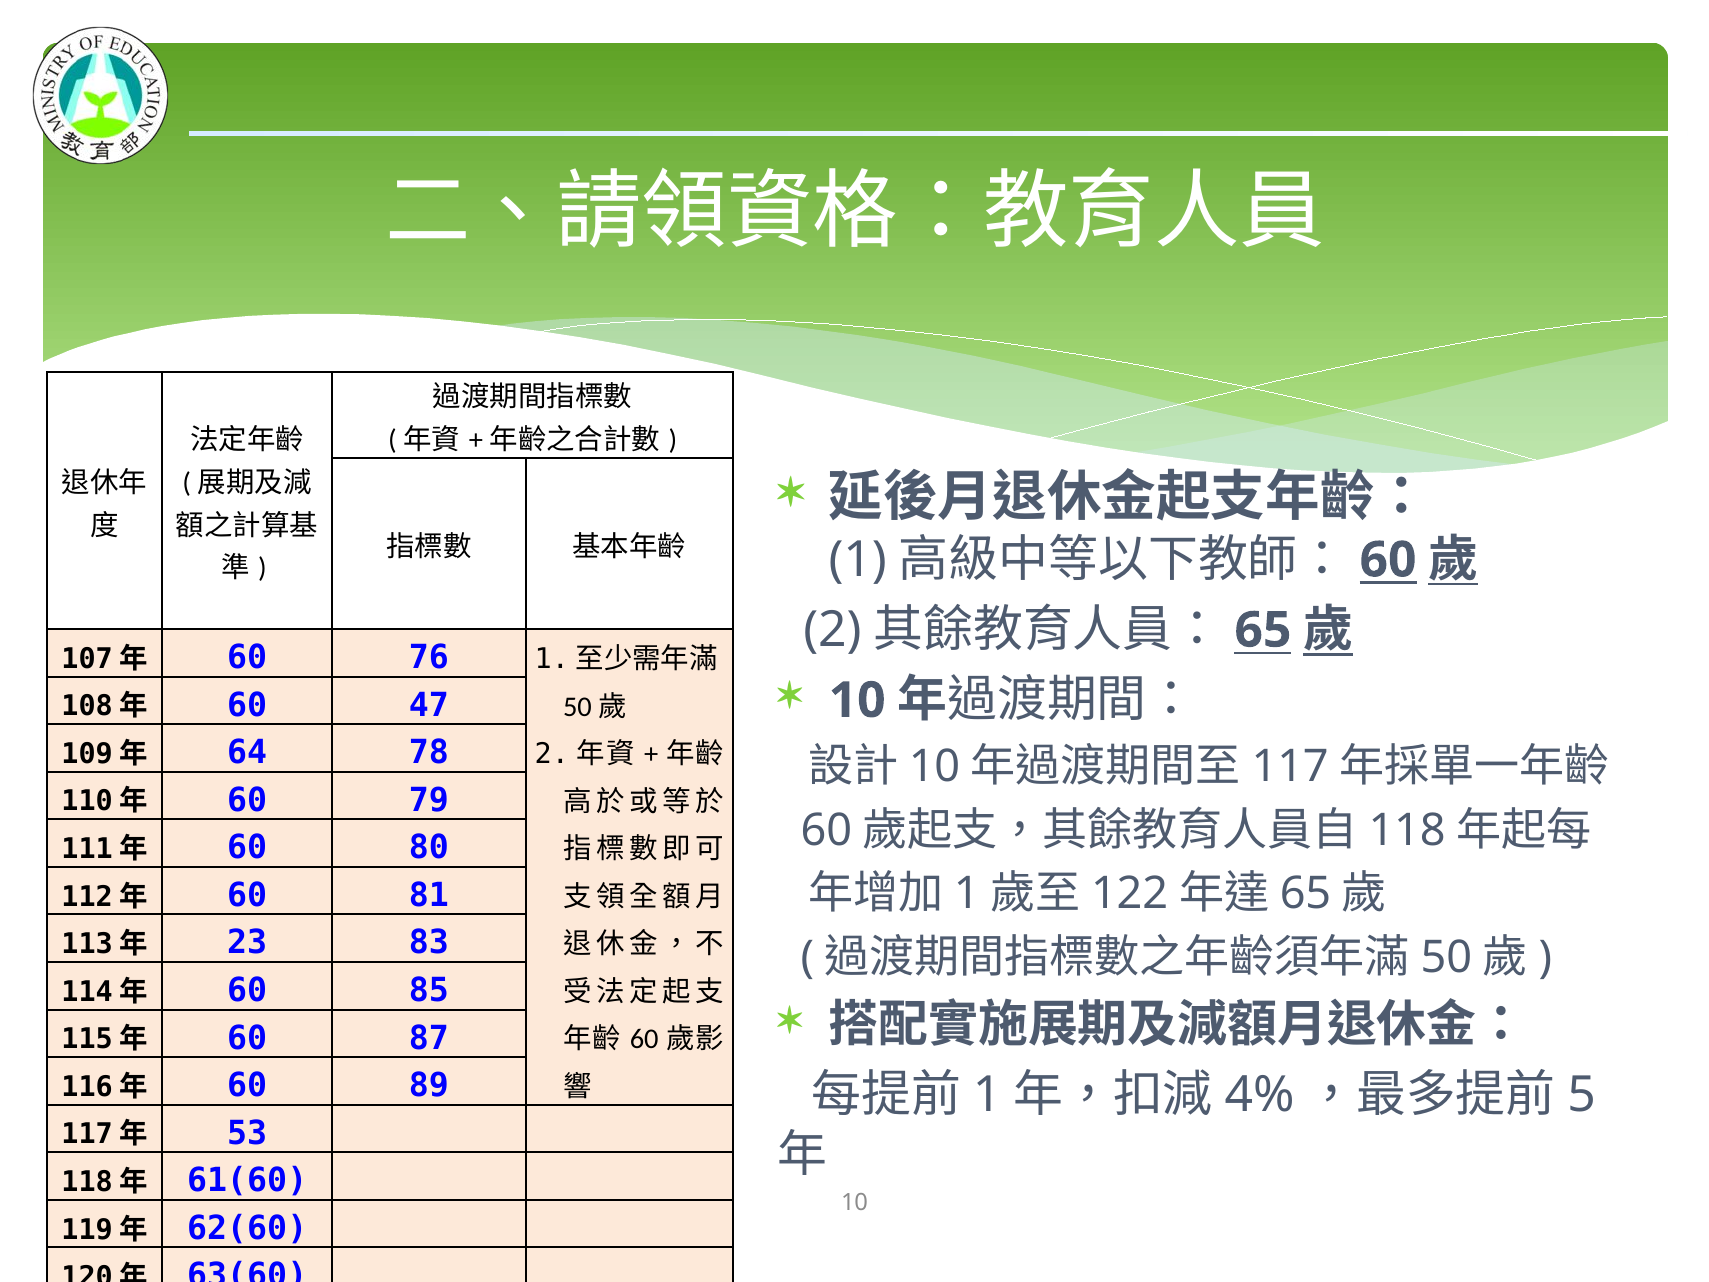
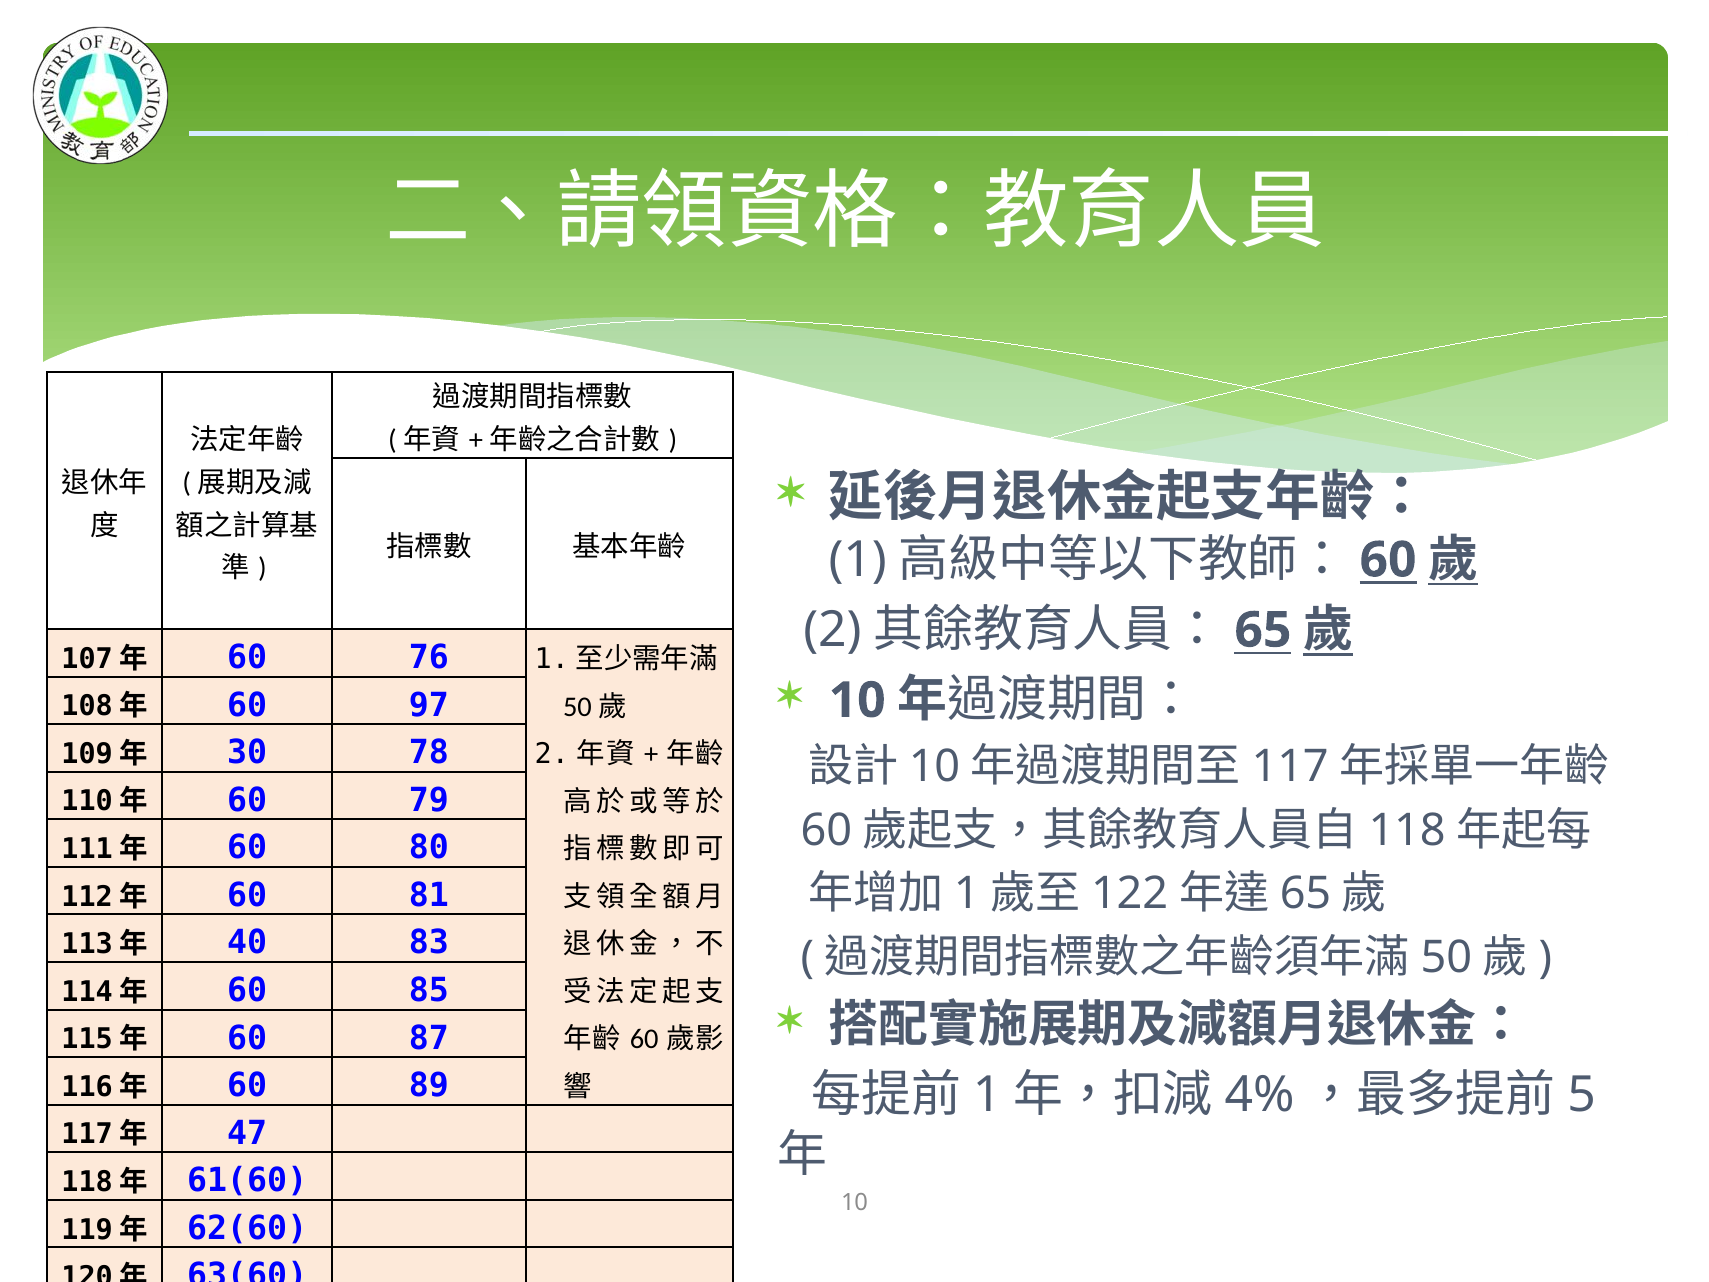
47: 47 -> 97 (429, 705)
64: 64 -> 30 (247, 752)
23: 23 -> 40 (247, 943)
53: 53 -> 47 (247, 1133)
